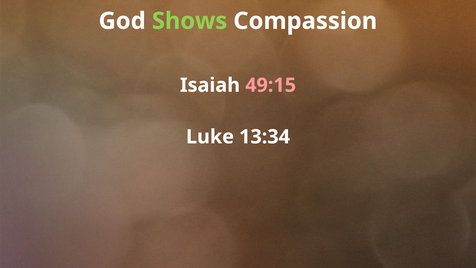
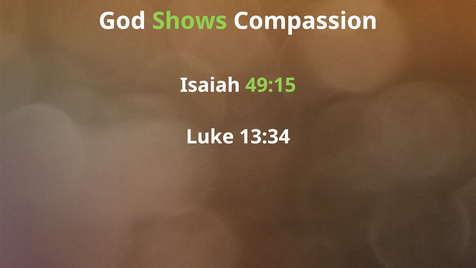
49:15 colour: pink -> light green (271, 85)
